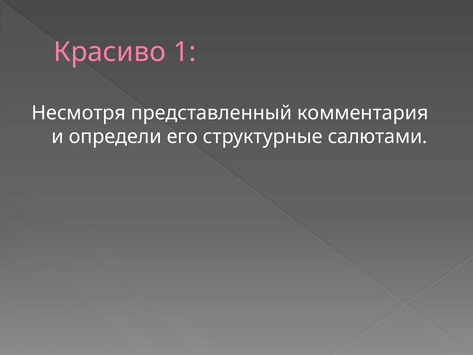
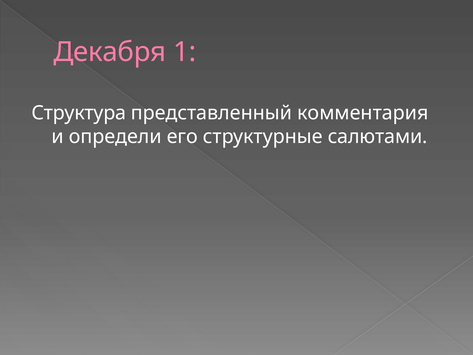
Красиво: Красиво -> Декабря (110, 52)
Несмотря: Несмотря -> Структура (79, 113)
